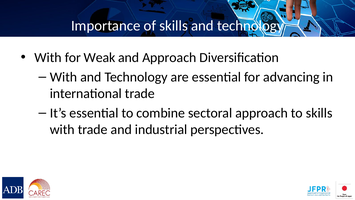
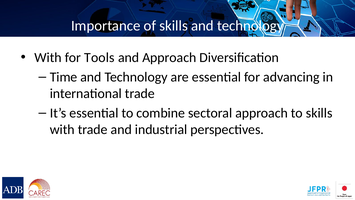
Weak: Weak -> Tools (99, 58)
With: With -> Time (64, 77)
